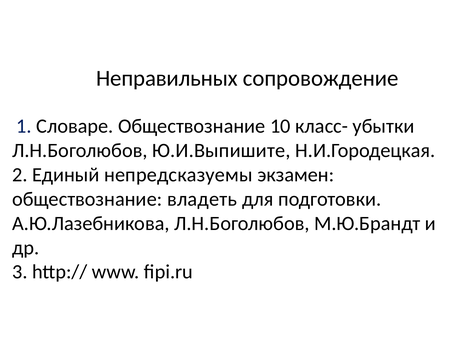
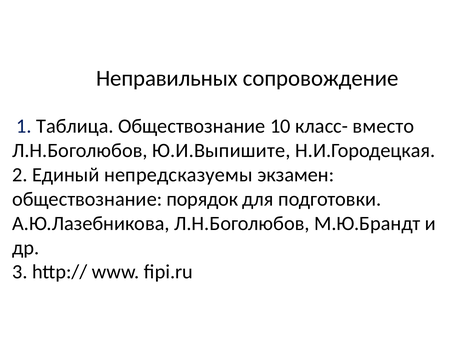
Словаре: Словаре -> Таблица (75, 126)
убытки: убытки -> вместо (383, 126)
владеть: владеть -> порядок (202, 199)
